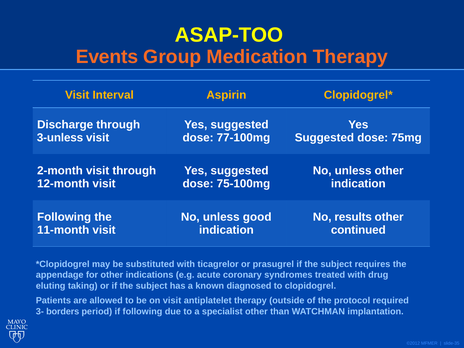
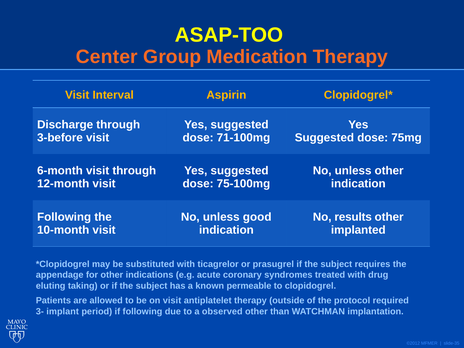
Events: Events -> Center (107, 57)
3-unless: 3-unless -> 3-before (60, 138)
77-100mg: 77-100mg -> 71-100mg (243, 138)
2-month: 2-month -> 6-month (60, 171)
11-month: 11-month -> 10-month (63, 230)
continued: continued -> implanted (358, 230)
diagnosed: diagnosed -> permeable (249, 286)
borders: borders -> implant (63, 311)
specialist: specialist -> observed (222, 311)
